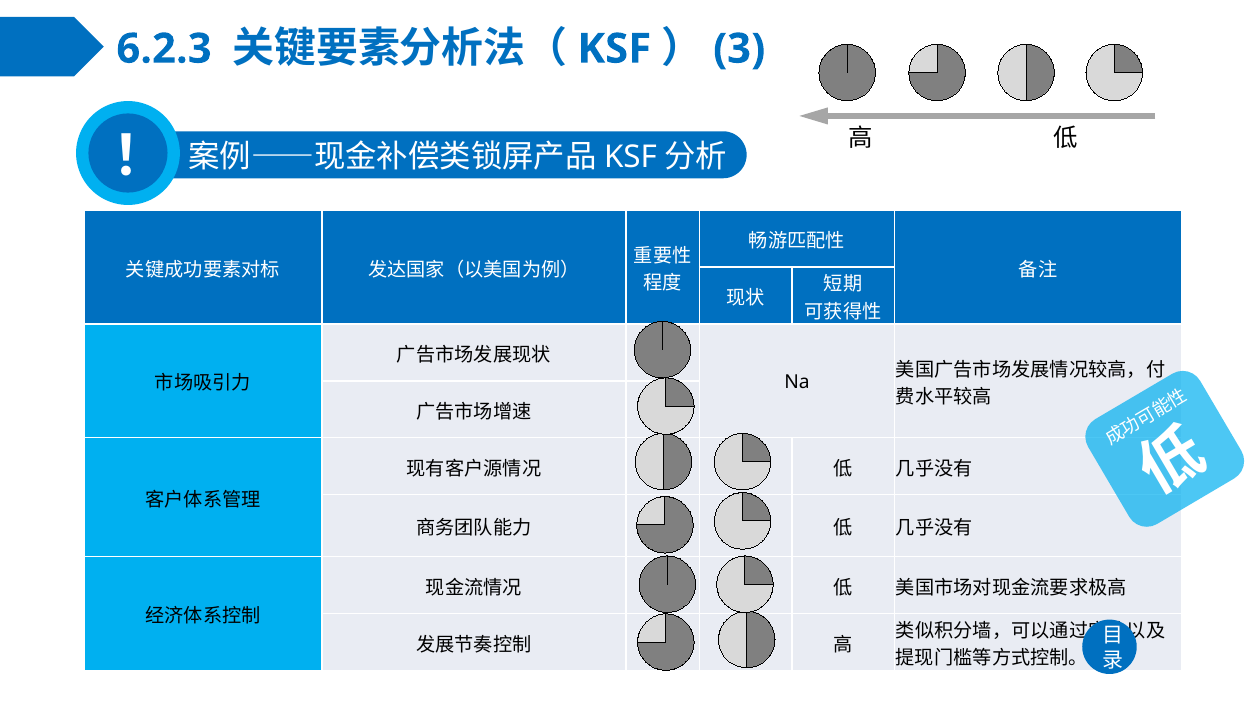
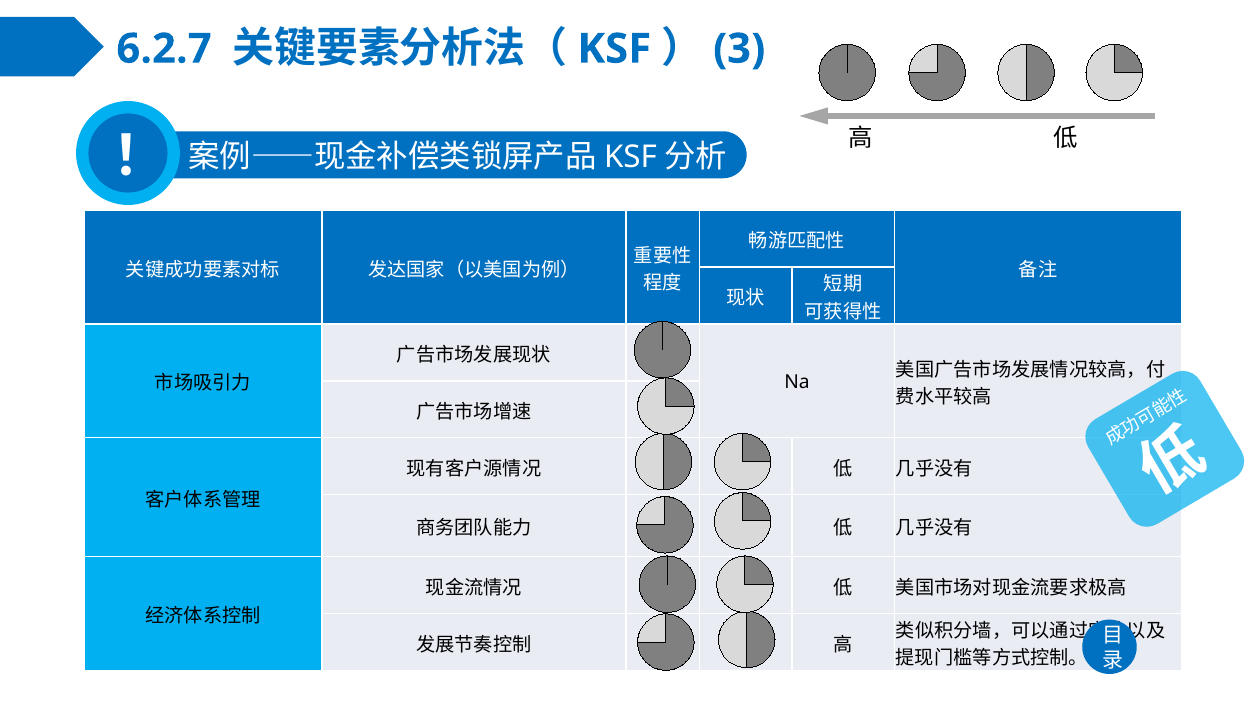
6.2.3: 6.2.3 -> 6.2.7 (164, 49)
